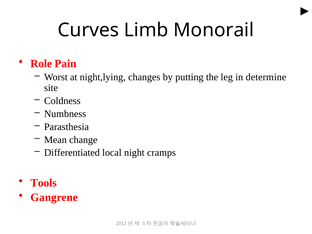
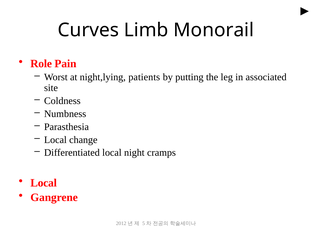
changes: changes -> patients (144, 77)
determine: determine -> associated (266, 77)
Mean: Mean -> Local (55, 140)
Tools: Tools -> Local (44, 183)
